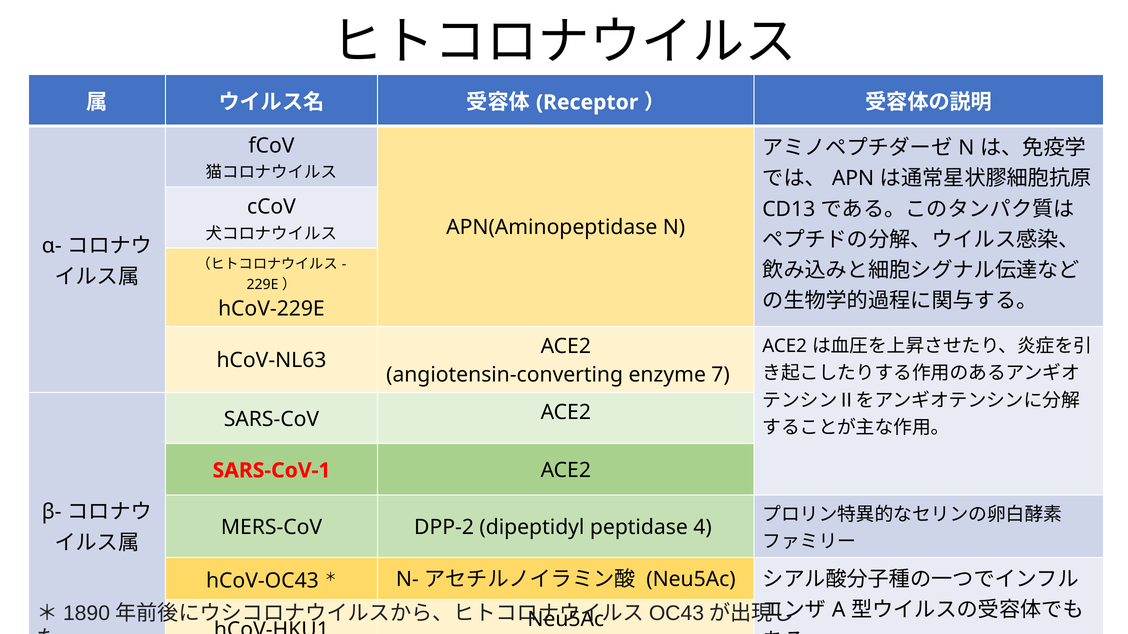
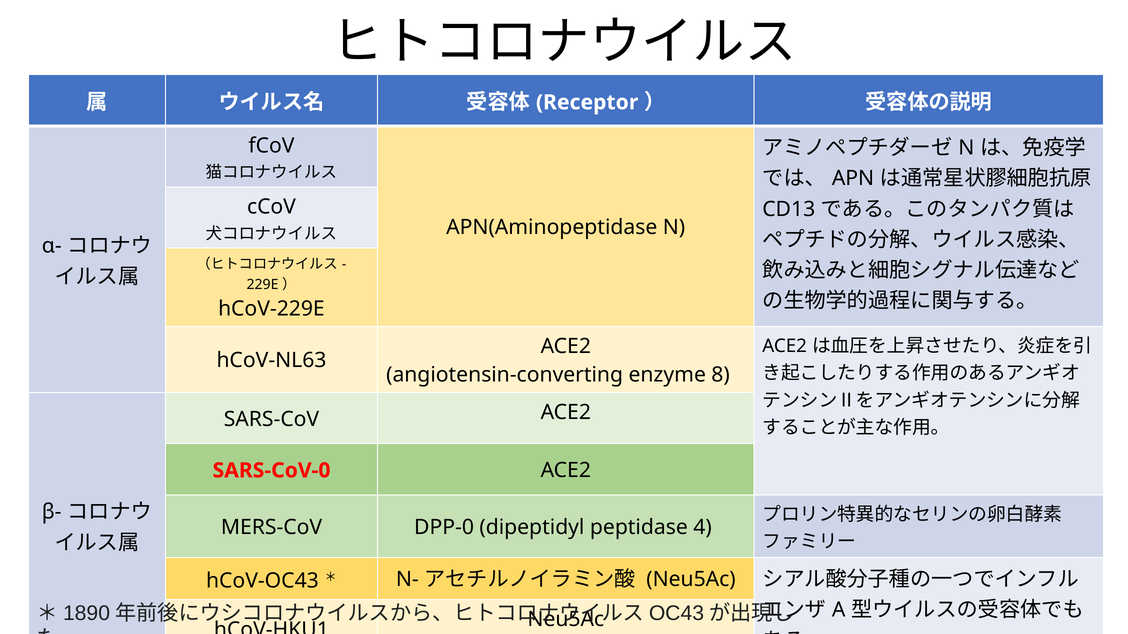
7: 7 -> 8 (721, 375)
SARS-CoV-1: SARS-CoV-1 -> SARS-CoV-0 (272, 471)
DPP-2: DPP-2 -> DPP-0 (444, 528)
